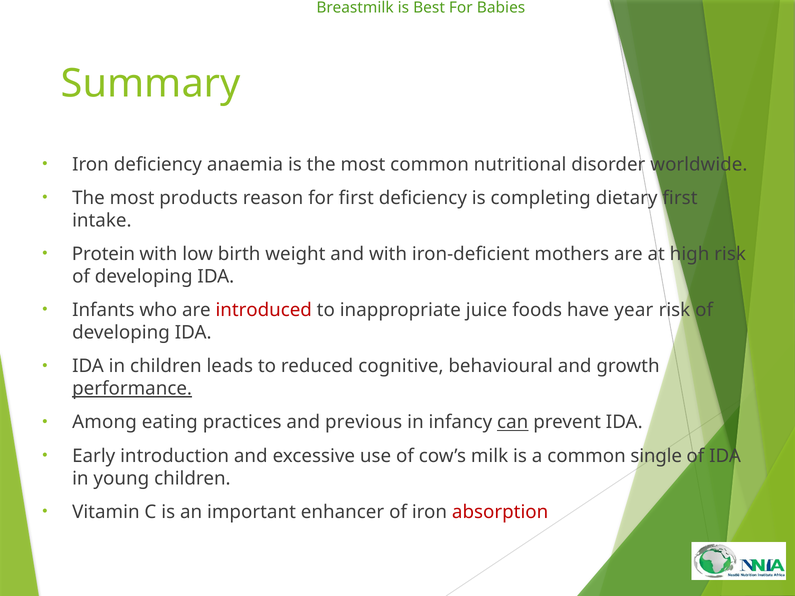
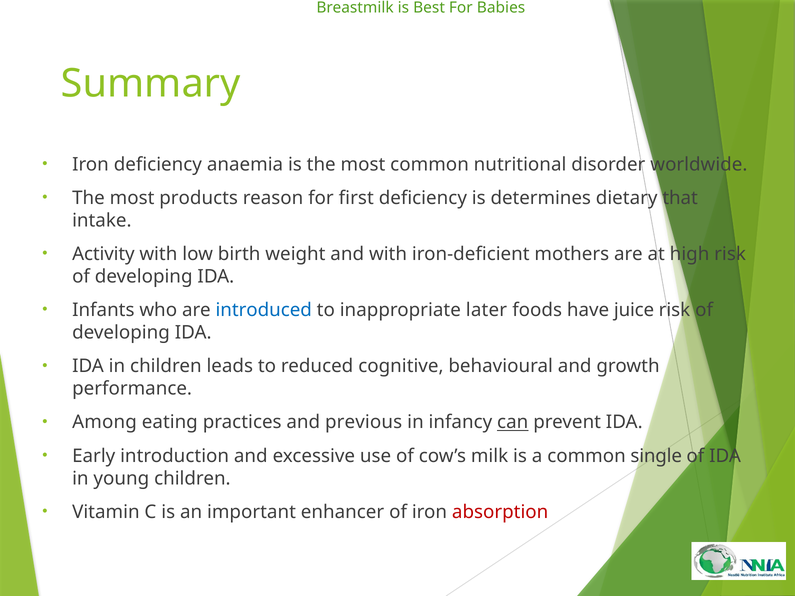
completing: completing -> determines (541, 198)
dietary first: first -> that (680, 198)
Protein: Protein -> Activity (103, 254)
introduced colour: red -> blue (264, 310)
juice: juice -> later (486, 310)
year: year -> juice (634, 310)
performance underline: present -> none (132, 389)
